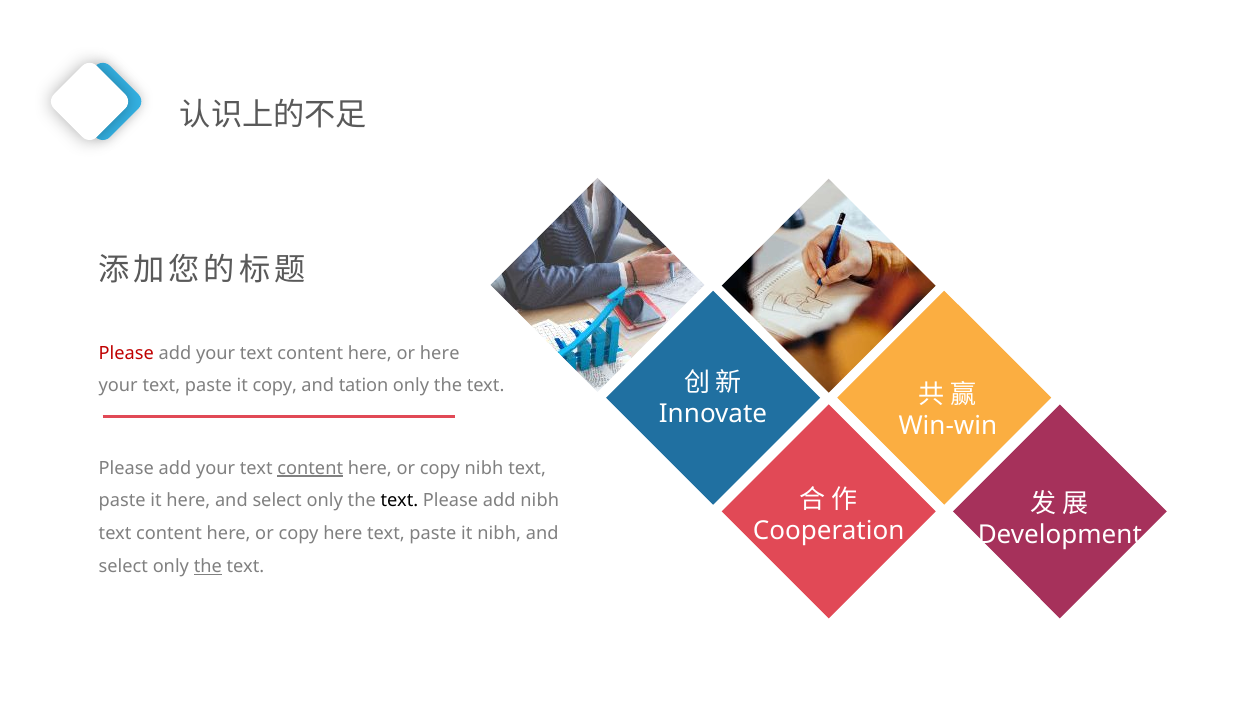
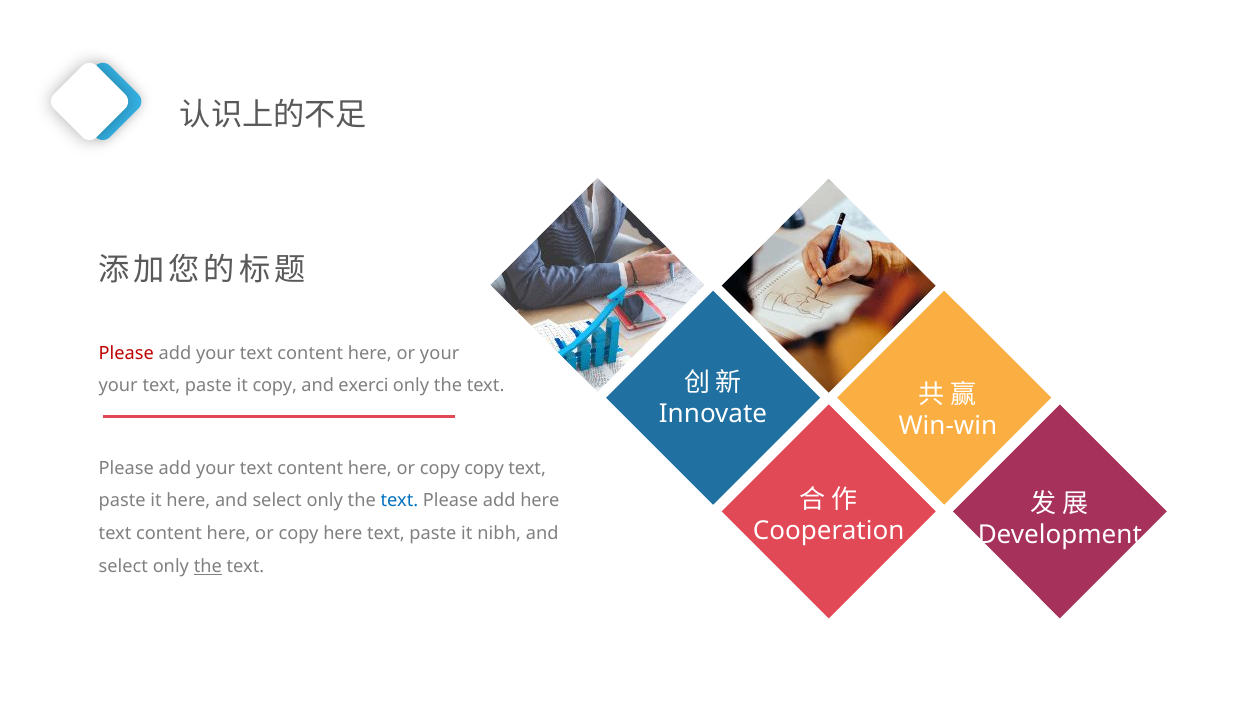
or here: here -> your (440, 353)
tation: tation -> exerci (364, 386)
content underline: present -> none (310, 468)
copy nibh: nibh -> copy (484, 468)
text colour: black -> blue (399, 501)
add nibh: nibh -> here (540, 501)
